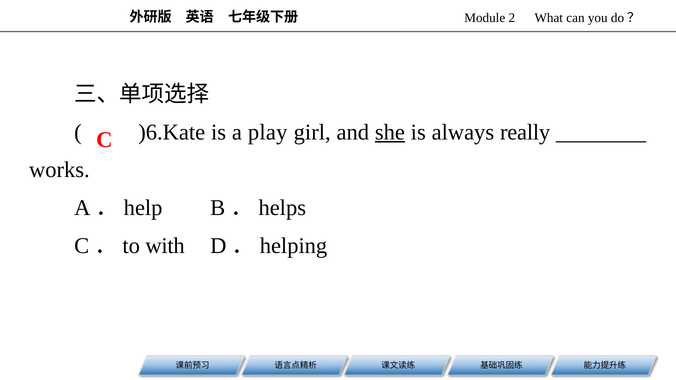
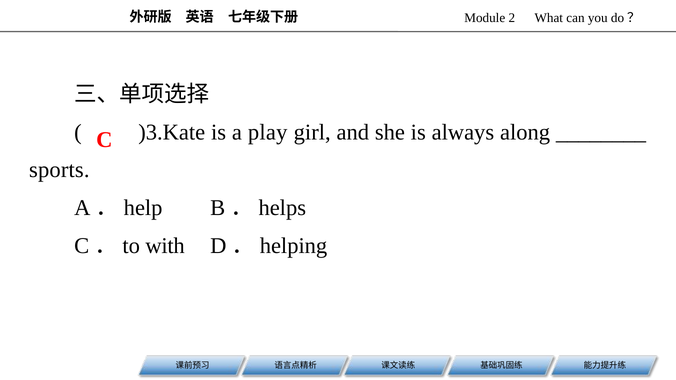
)6.Kate: )6.Kate -> )3.Kate (172, 132)
she underline: present -> none (390, 132)
really: really -> along (525, 132)
works: works -> sports (59, 170)
